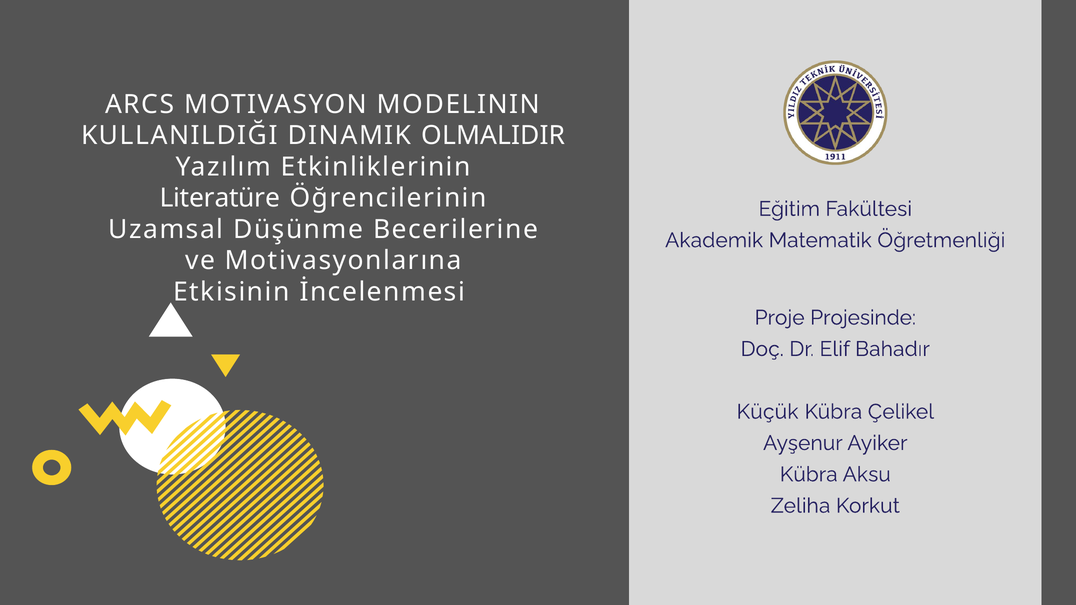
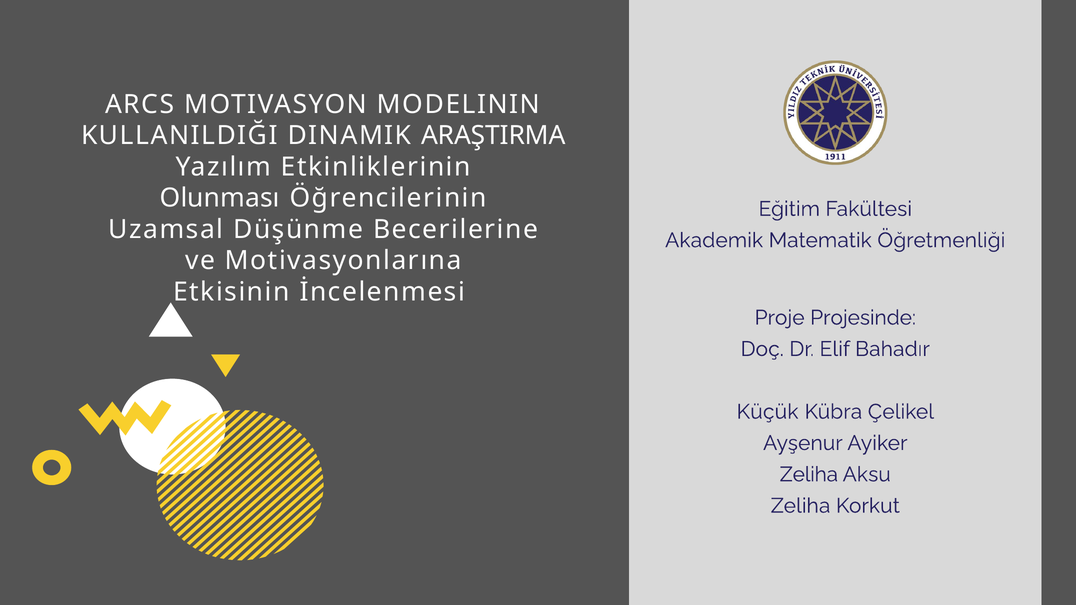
OLMALIDIR: OLMALIDIR -> ARAŞTIRMA (493, 136)
Literatüre: Literatüre -> Olunması (220, 198)
Kübra: Kübra -> Zeliha (809, 475)
